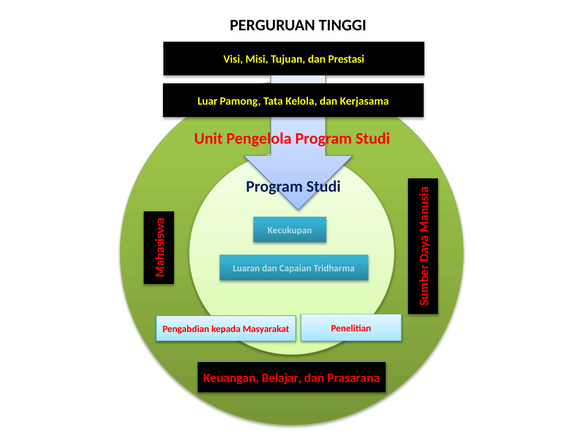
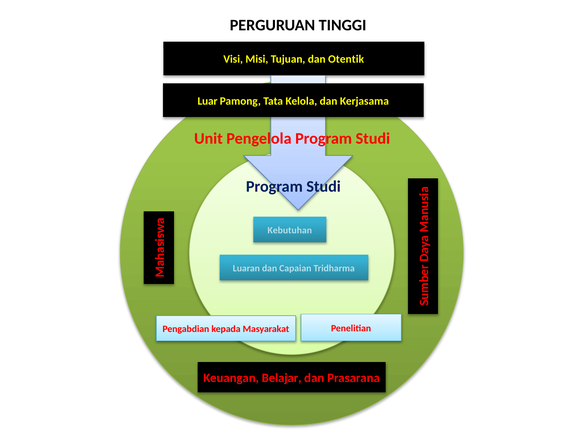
Prestasi: Prestasi -> Otentik (346, 59)
Kecukupan: Kecukupan -> Kebutuhan (290, 230)
